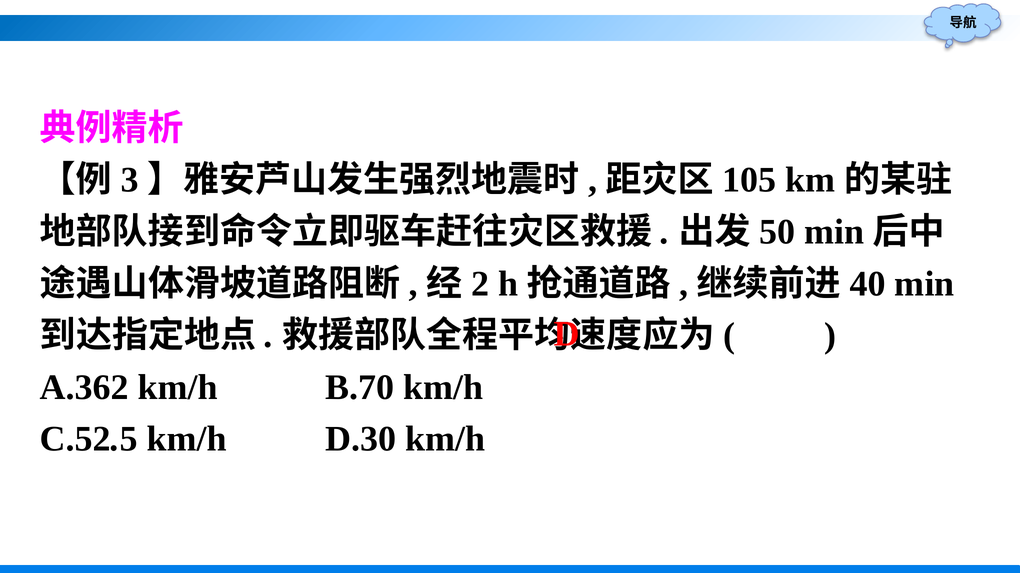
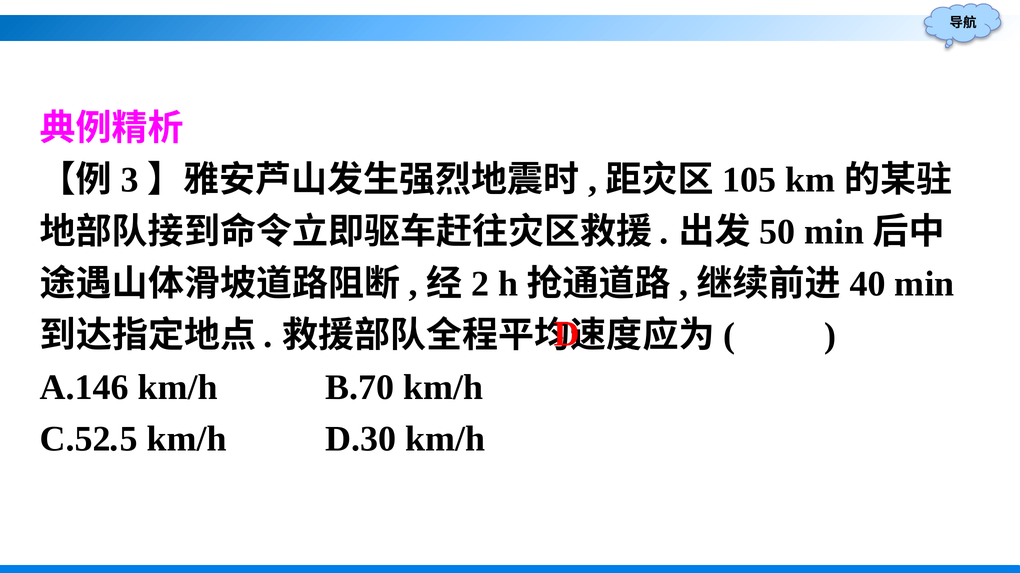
A.362: A.362 -> A.146 (84, 388)
